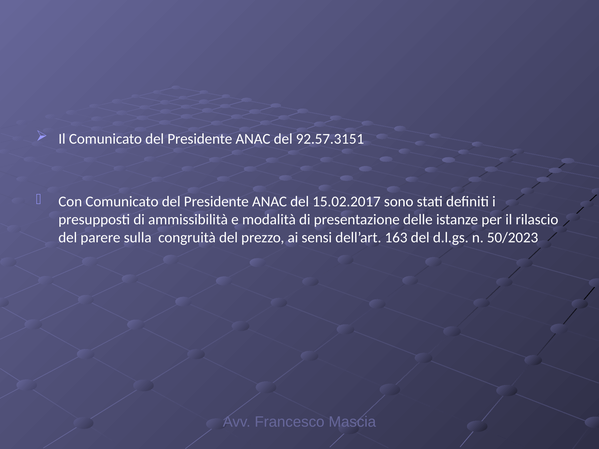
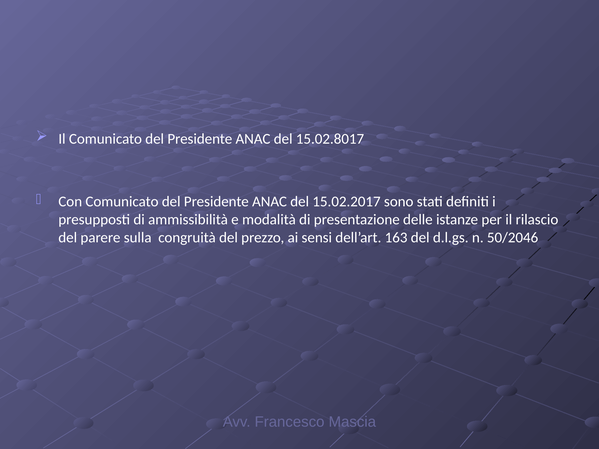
92.57.3151: 92.57.3151 -> 15.02.8017 (330, 139)
50/2023: 50/2023 -> 50/2046 (513, 238)
